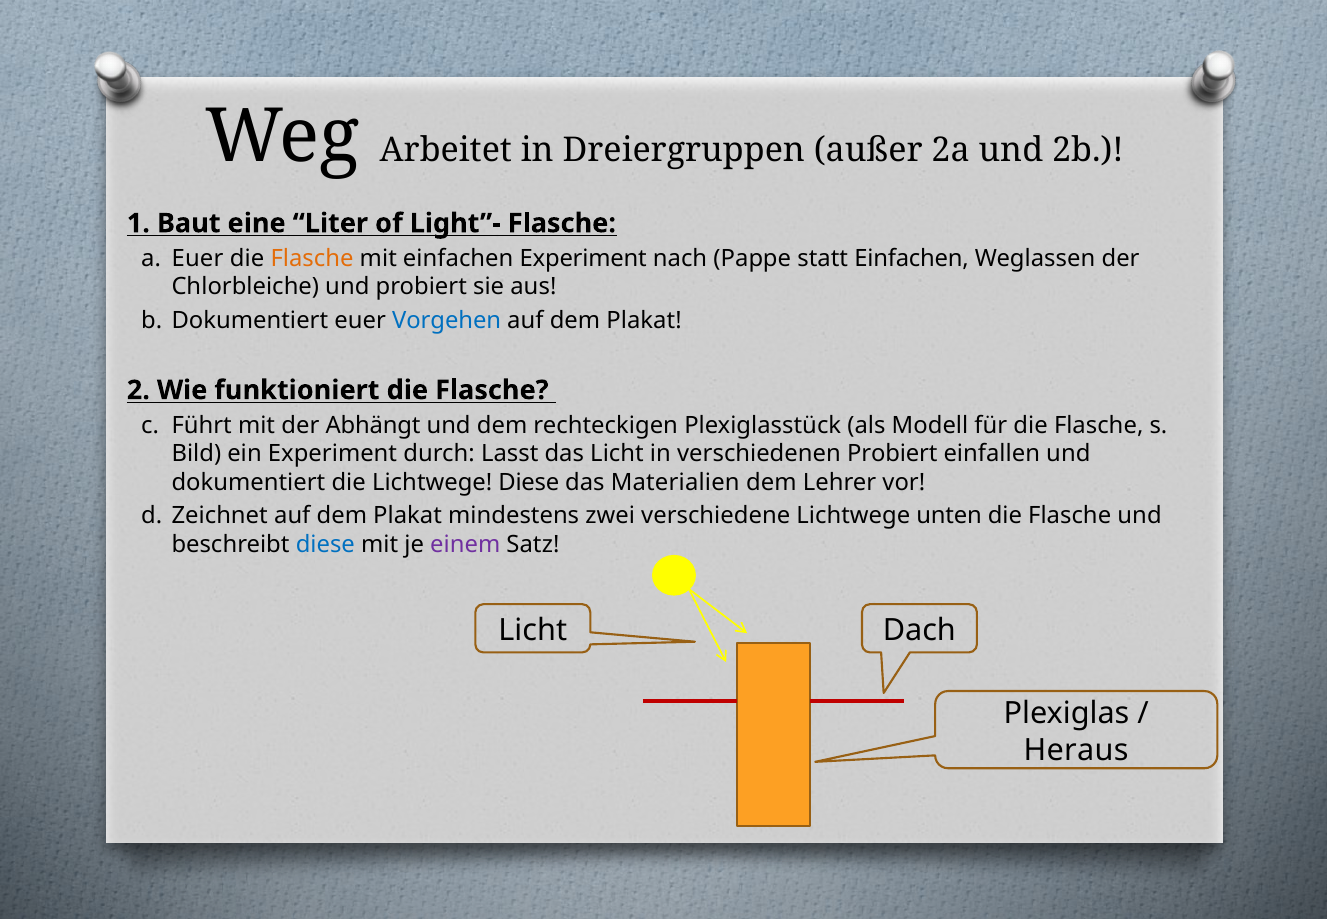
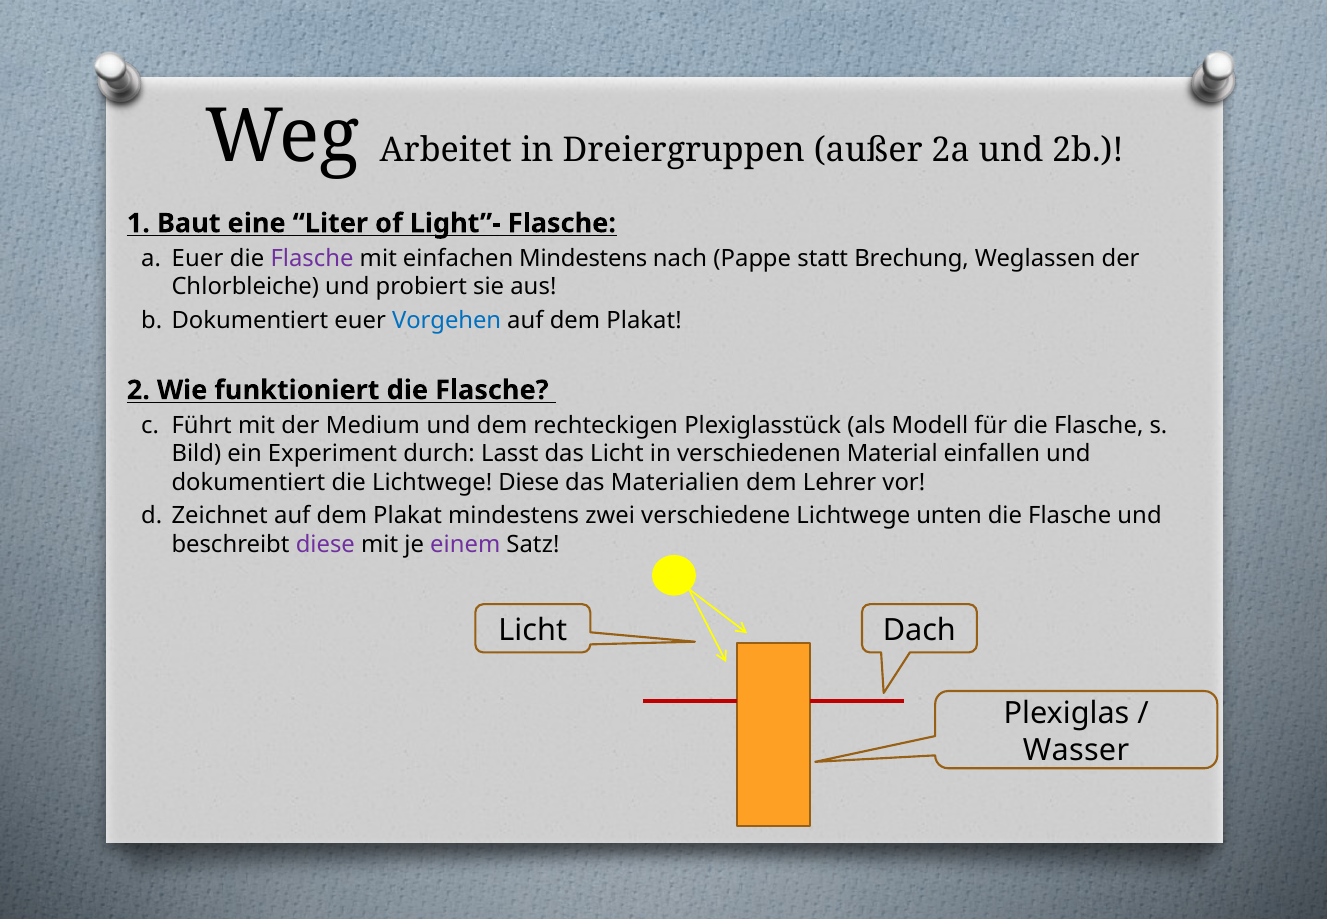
Flasche colour: orange -> purple (312, 258)
einfachen Experiment: Experiment -> Mindestens (583, 258)
statt Einfachen: Einfachen -> Brechung (912, 258)
Abhängt: Abhängt -> Medium (373, 425)
verschiedenen Probiert: Probiert -> Material (892, 454)
diese colour: blue -> purple (325, 544)
Heraus: Heraus -> Wasser (1076, 750)
